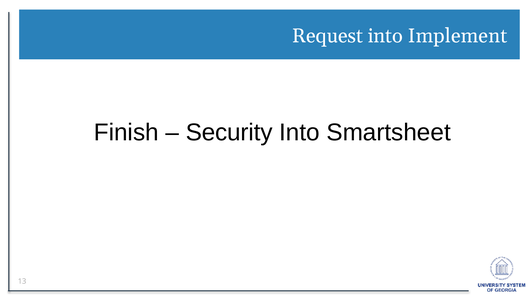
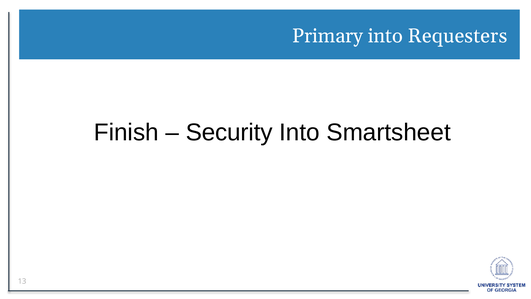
Request: Request -> Primary (328, 36)
Implement: Implement -> Requesters (458, 36)
